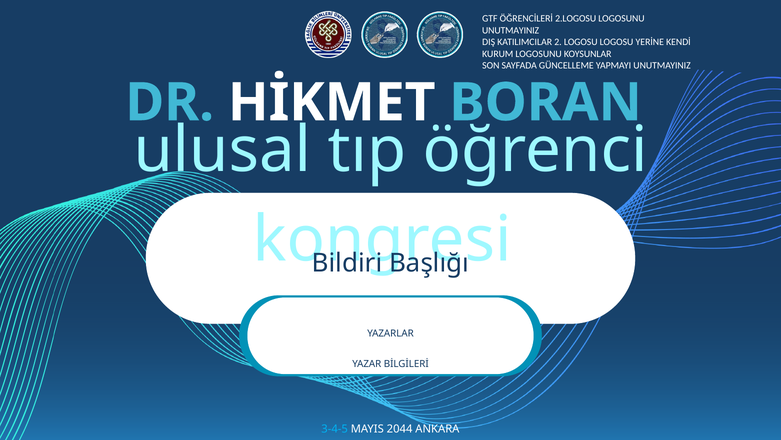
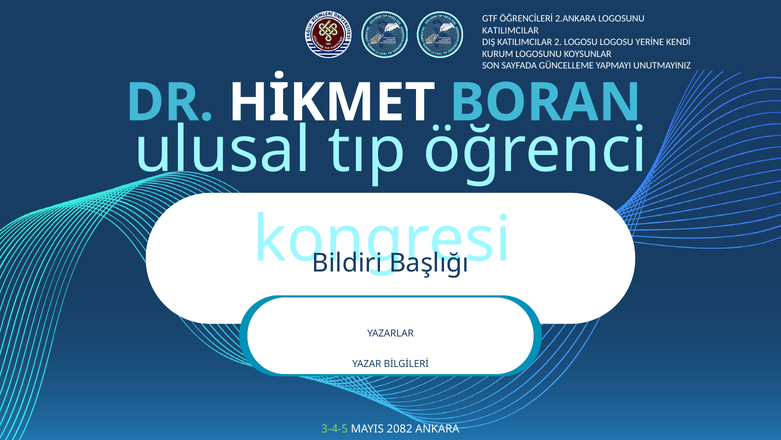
2.LOGOSU: 2.LOGOSU -> 2.ANKARA (576, 19)
UNUTMAYINIZ: UNUTMAYINIZ -> KATILIMCILAR (510, 30)
3-4-5 colour: light blue -> light green (335, 429)
2044: 2044 -> 2082 (400, 429)
